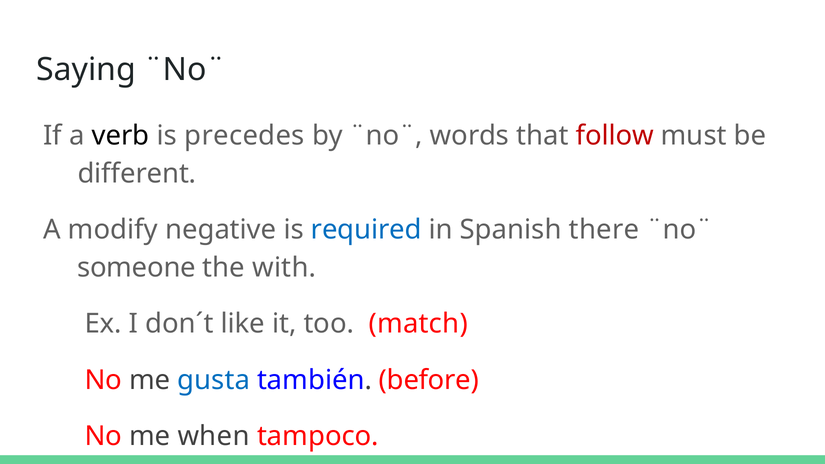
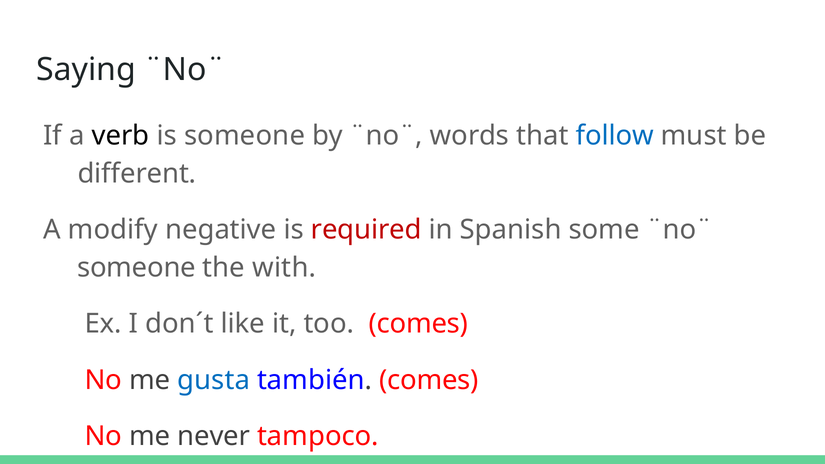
is precedes: precedes -> someone (245, 136)
follow colour: red -> blue (615, 136)
required colour: blue -> red (366, 230)
there: there -> some (604, 230)
too match: match -> comes (418, 324)
también before: before -> comes (429, 380)
when: when -> never (214, 436)
